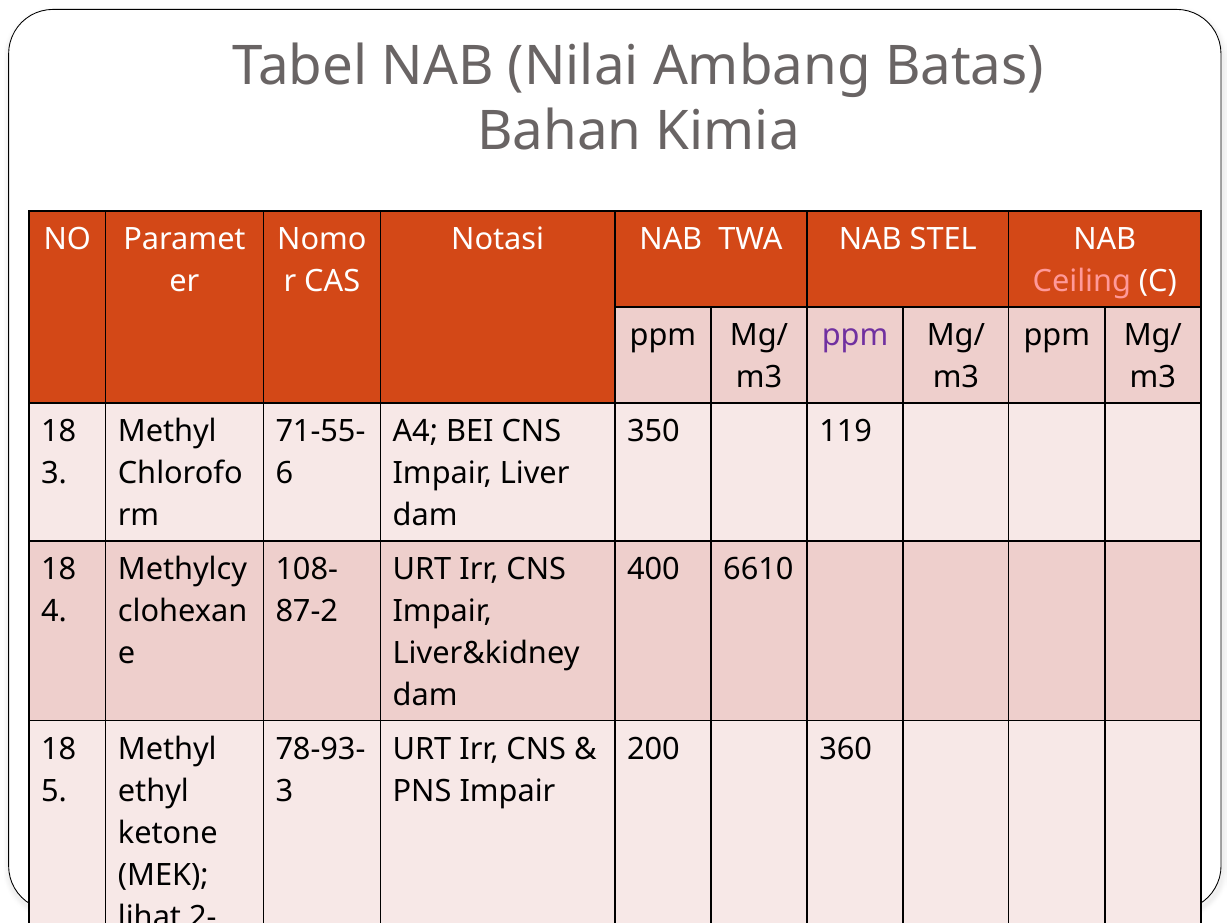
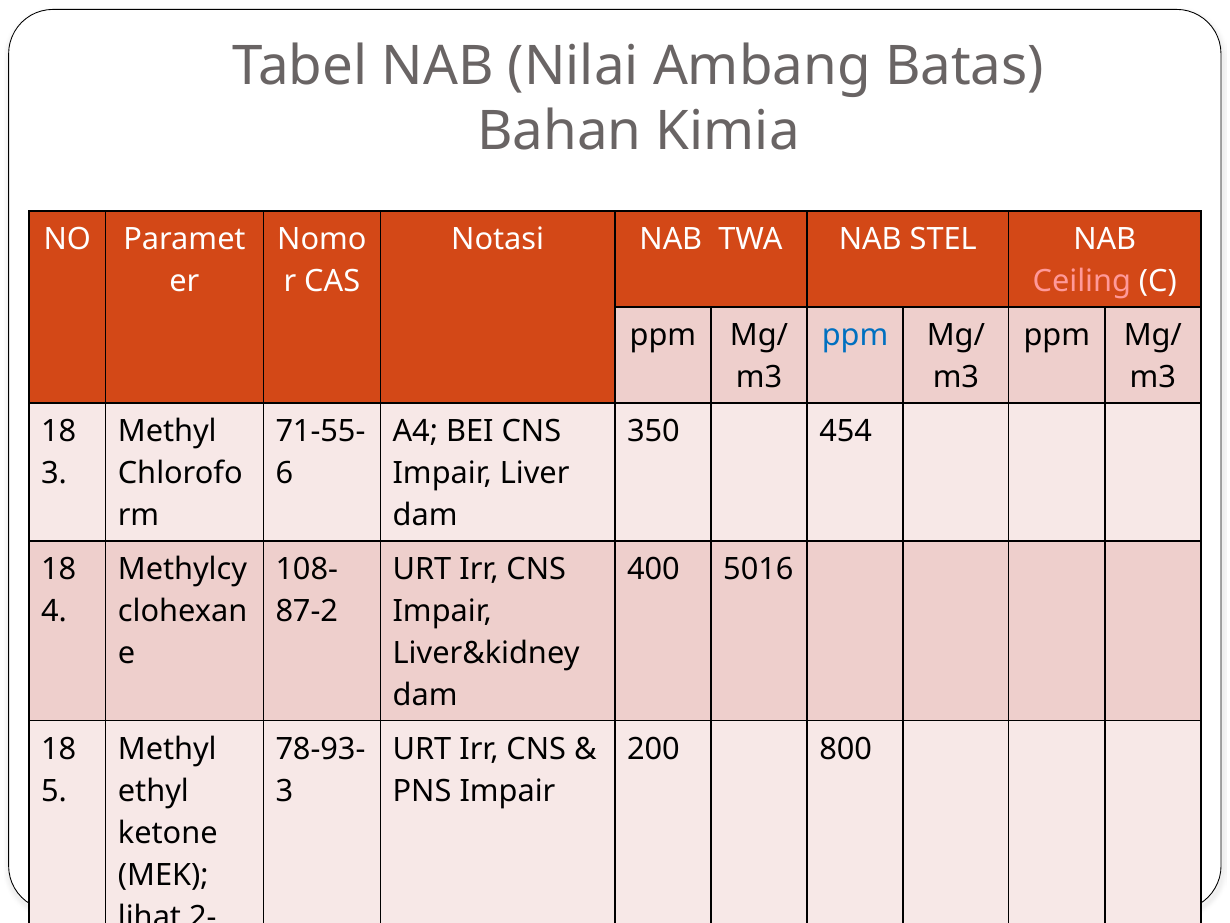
ppm colour: purple -> blue (855, 336)
119: 119 -> 454 (846, 432)
6610: 6610 -> 5016 (758, 569)
360: 360 -> 800 (846, 749)
